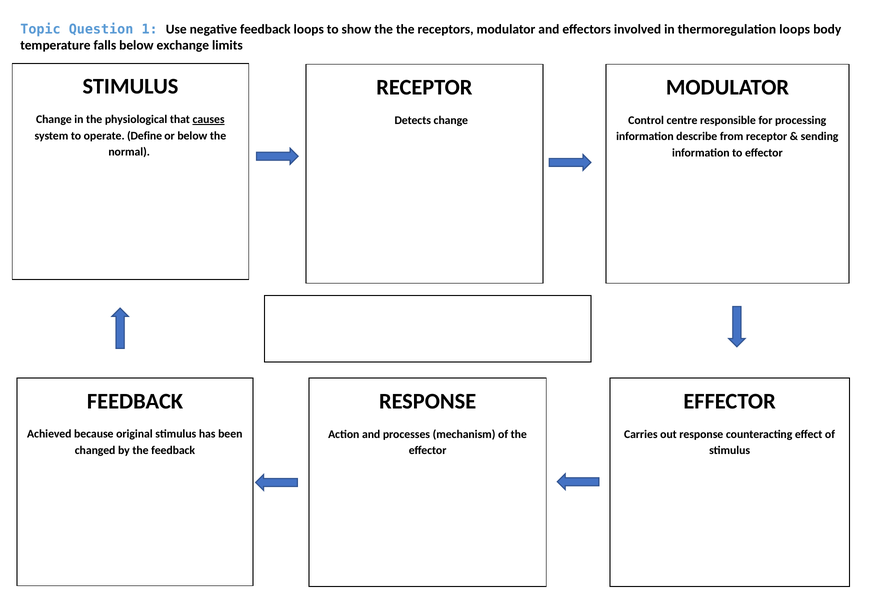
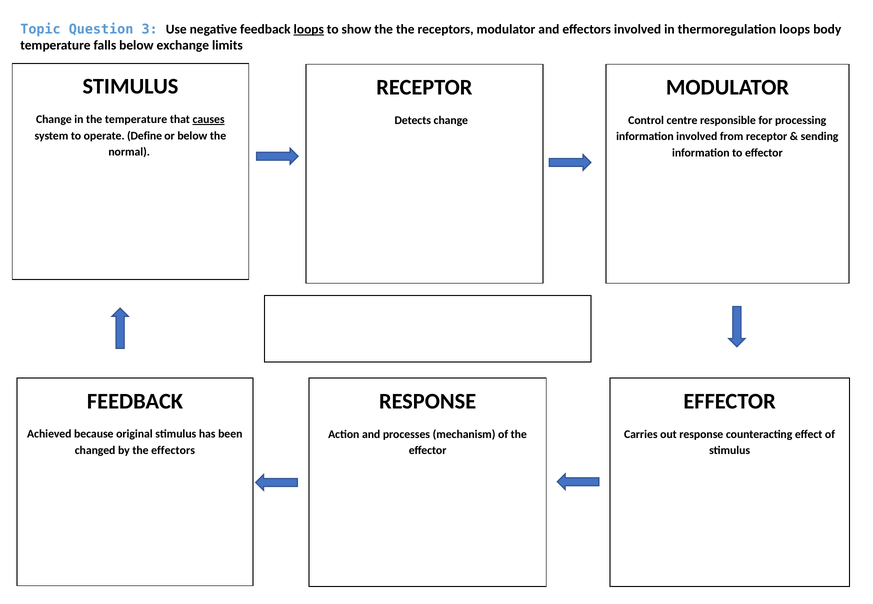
1: 1 -> 3 (150, 29)
loops underline: none -> present (309, 29)
the physiological: physiological -> temperature (136, 120)
information describe: describe -> involved (697, 137)
the feedback: feedback -> effectors (173, 451)
